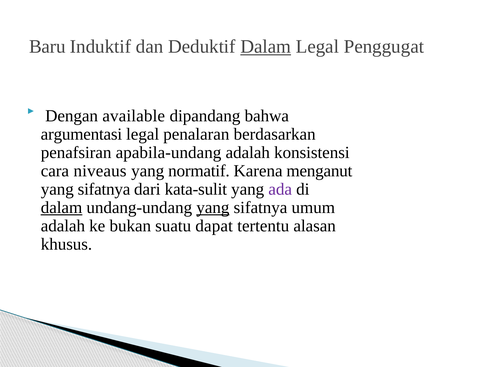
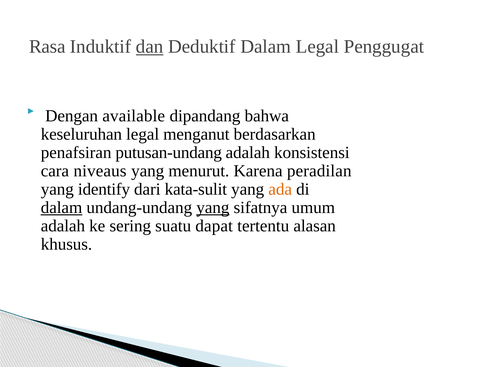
Baru: Baru -> Rasa (47, 47)
dan underline: none -> present (150, 47)
Dalam underline: present -> none (266, 47)
argumentasi: argumentasi -> keseluruhan (81, 134)
penalaran: penalaran -> menganut (196, 134)
apabila-undang: apabila-undang -> putusan-undang (169, 153)
normatif: normatif -> menurut (199, 171)
menganut: menganut -> peradilan (319, 171)
sifatnya: sifatnya -> identify (104, 189)
ada colour: purple -> orange (280, 189)
bukan: bukan -> sering (130, 226)
